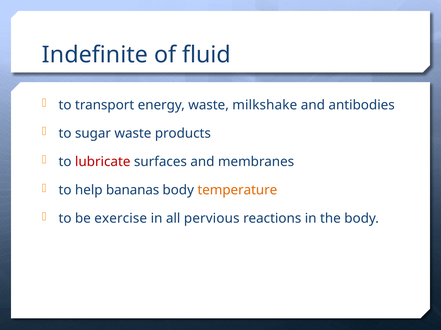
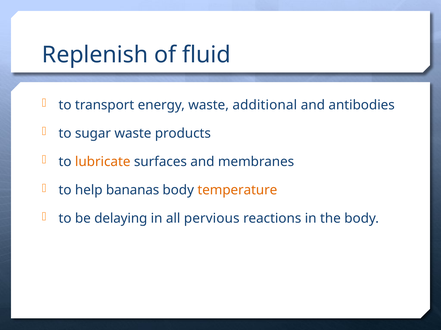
Indefinite: Indefinite -> Replenish (95, 55)
milkshake: milkshake -> additional (265, 105)
lubricate colour: red -> orange (103, 162)
exercise: exercise -> delaying (121, 219)
